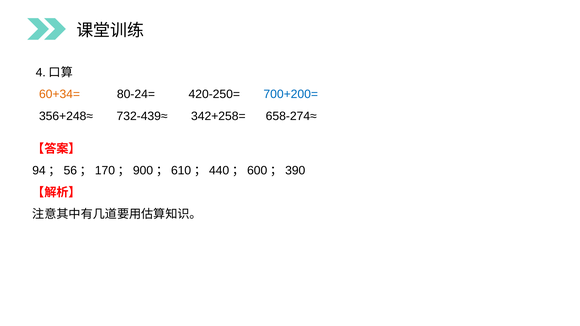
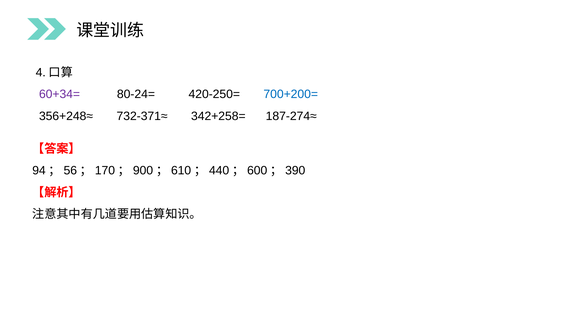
60+34= colour: orange -> purple (60, 94)
732-439≈: 732-439≈ -> 732-371≈ (142, 116)
658-274≈: 658-274≈ -> 187-274≈ (291, 116)
